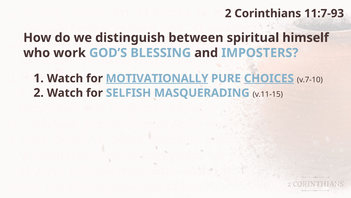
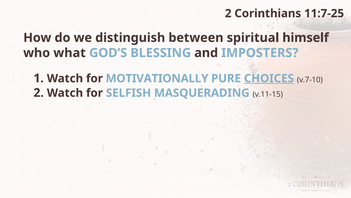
11:7-93: 11:7-93 -> 11:7-25 (324, 13)
work: work -> what (70, 53)
MOTIVATIONALLY underline: present -> none (157, 78)
